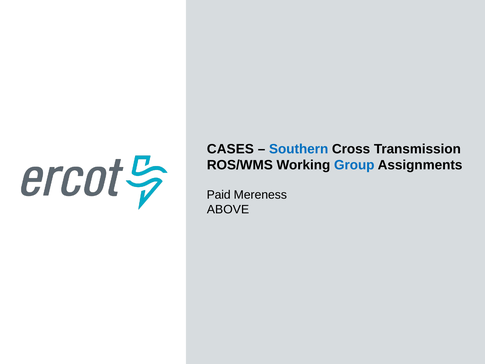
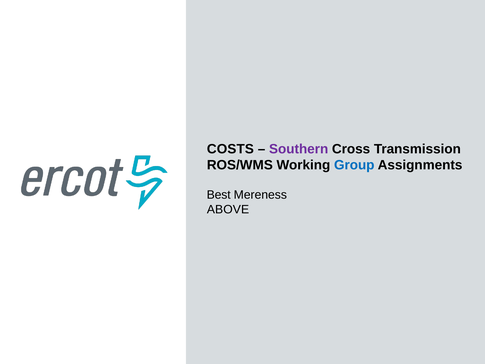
CASES: CASES -> COSTS (230, 149)
Southern colour: blue -> purple (299, 149)
Paid: Paid -> Best (219, 195)
